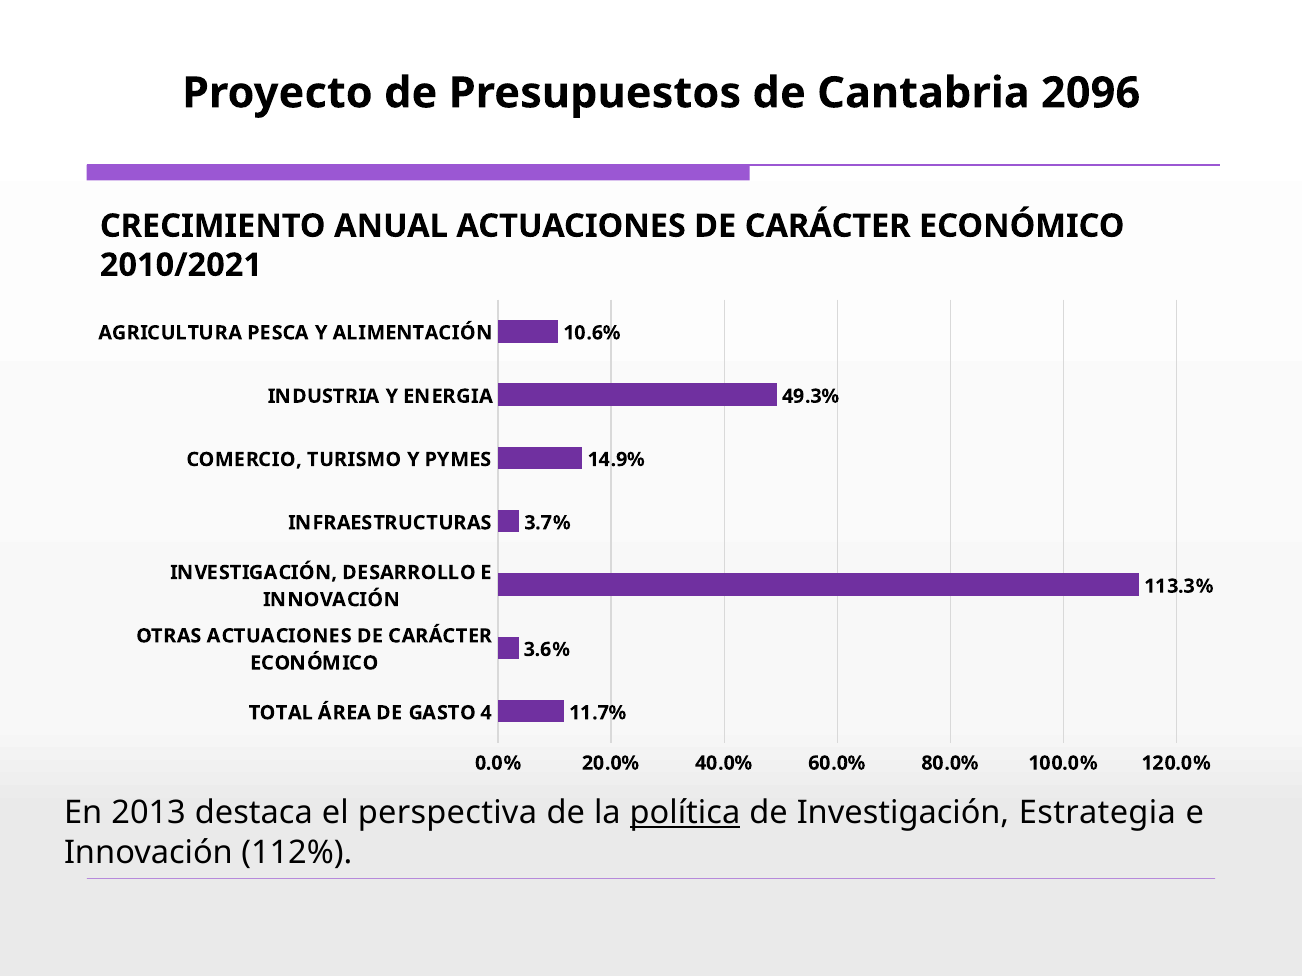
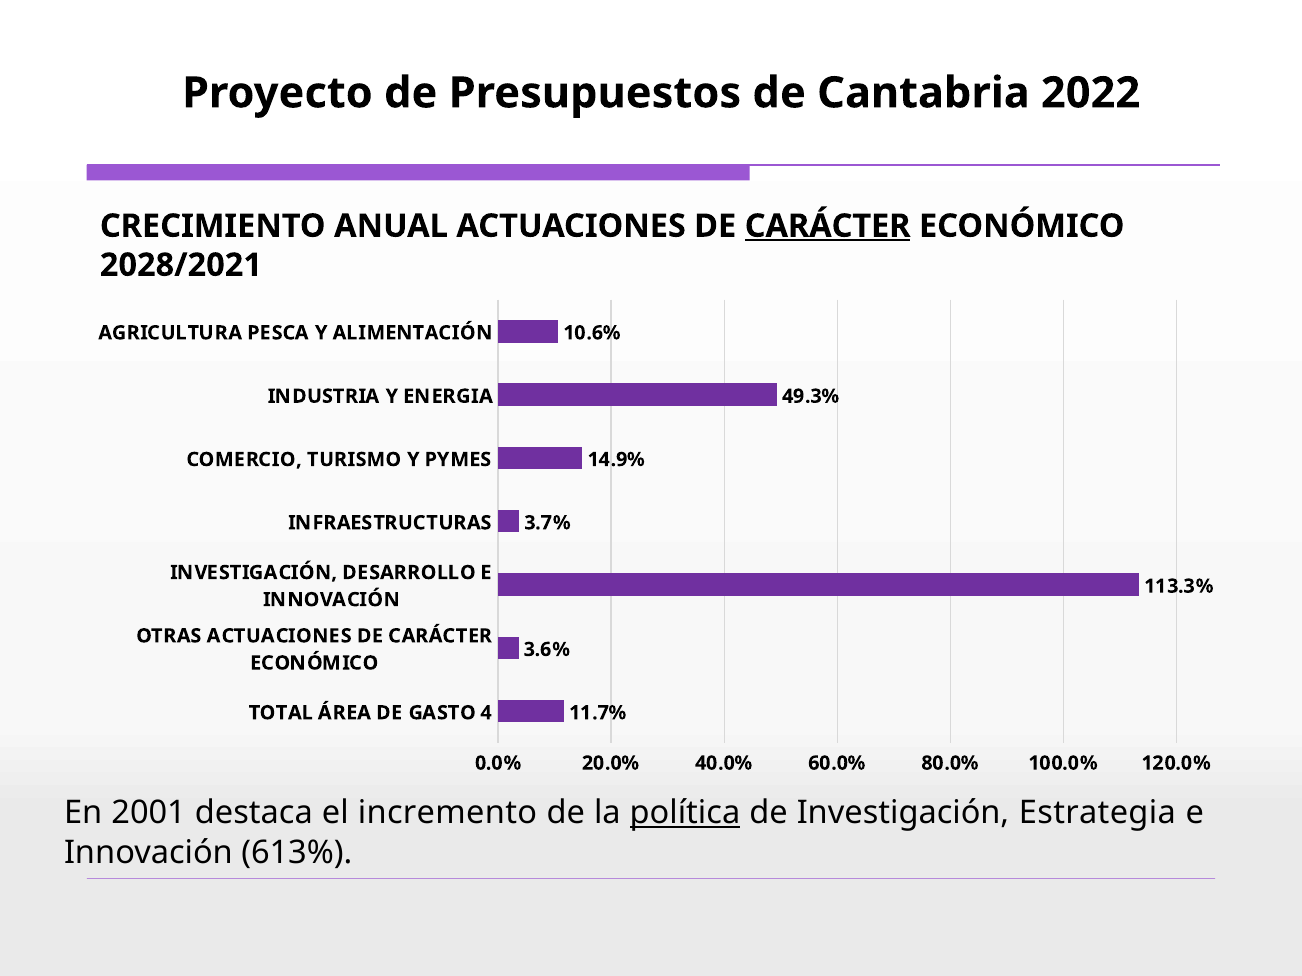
2096: 2096 -> 2022 (1091, 93)
CARÁCTER underline: none -> present (828, 226)
2010/2021: 2010/2021 -> 2028/2021 (181, 265)
2013: 2013 -> 2001 (149, 814)
perspectiva: perspectiva -> incremento (447, 814)
112%: 112% -> 613% (297, 853)
